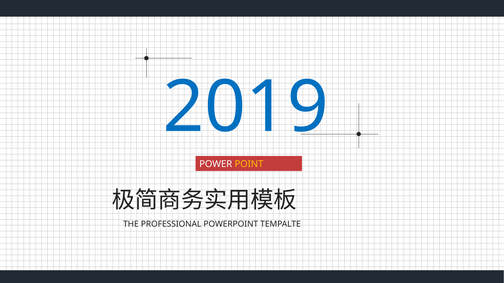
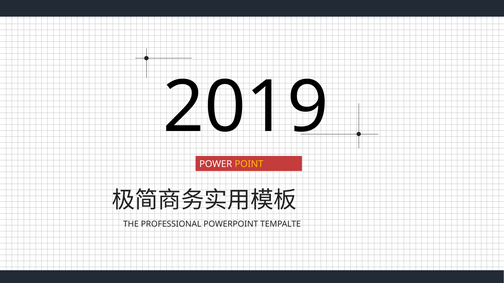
2019 colour: blue -> black (246, 108)
